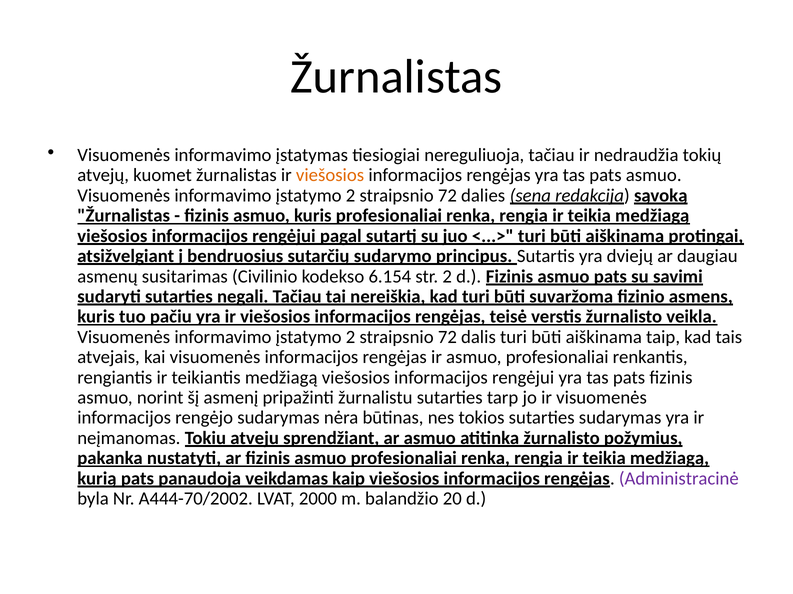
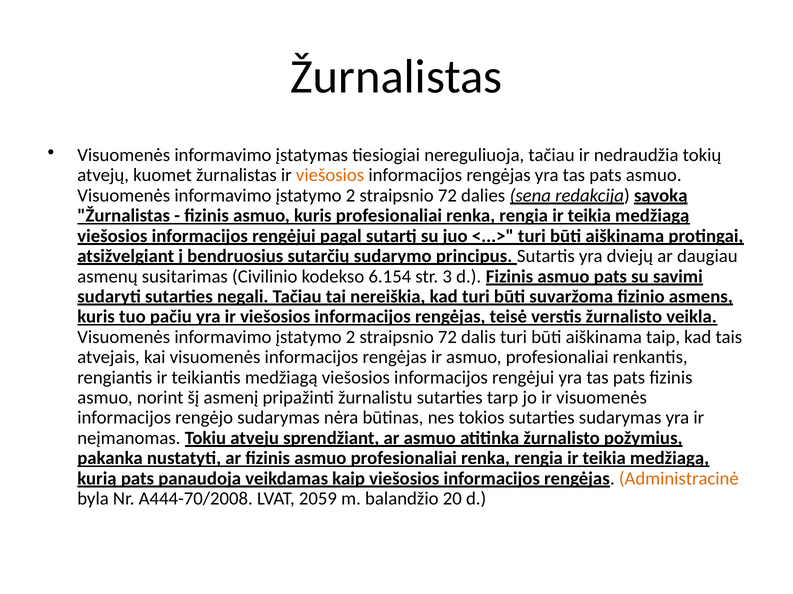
str 2: 2 -> 3 (447, 277)
Administracinė colour: purple -> orange (679, 479)
A444-70/2002: A444-70/2002 -> A444-70/2008 (196, 499)
2000: 2000 -> 2059 (318, 499)
